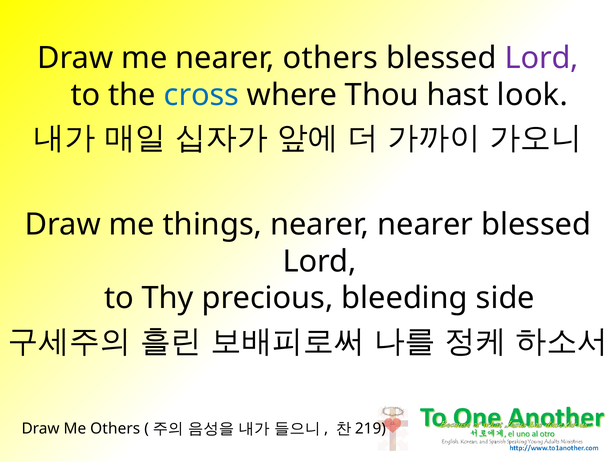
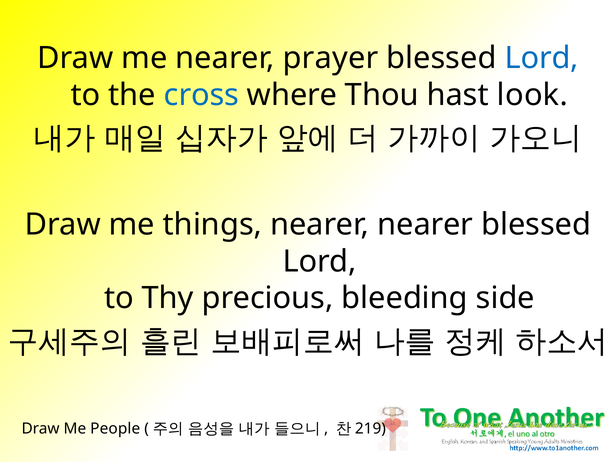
nearer others: others -> prayer (331, 58)
Lord colour: purple -> blue (542, 58)
Me Others: Others -> People (115, 429)
